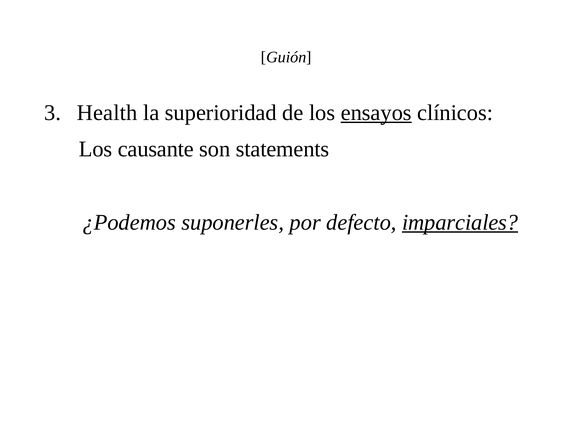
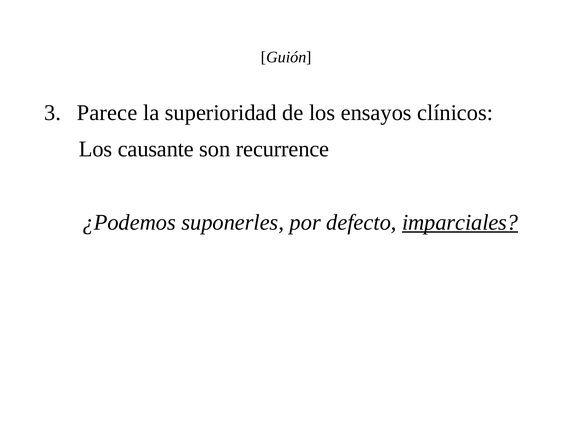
Health: Health -> Parece (107, 113)
ensayos underline: present -> none (376, 113)
statements: statements -> recurrence (283, 149)
